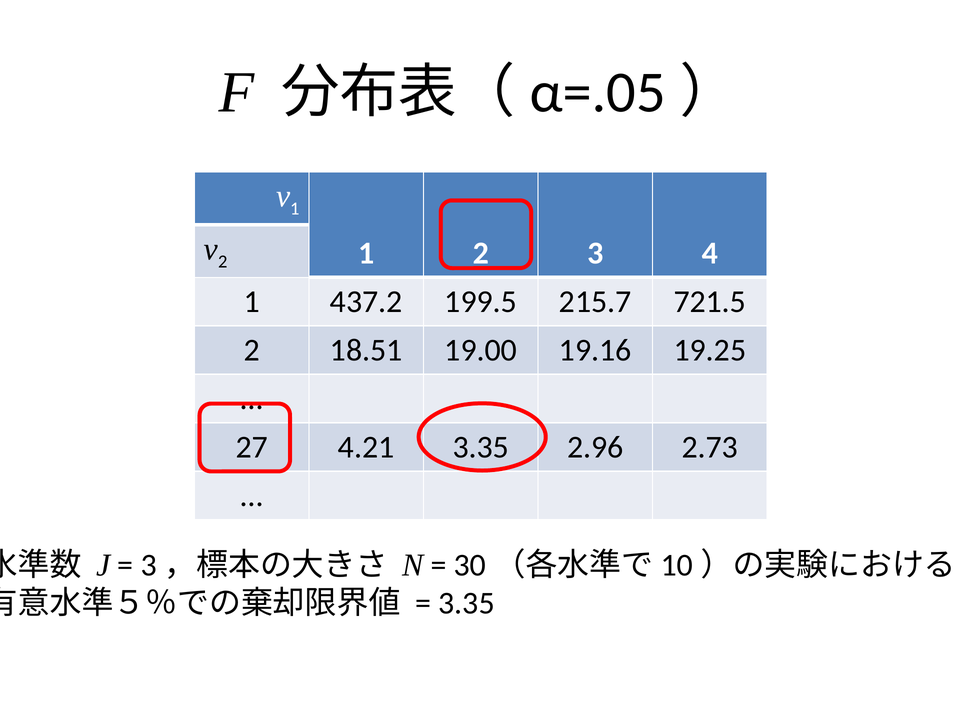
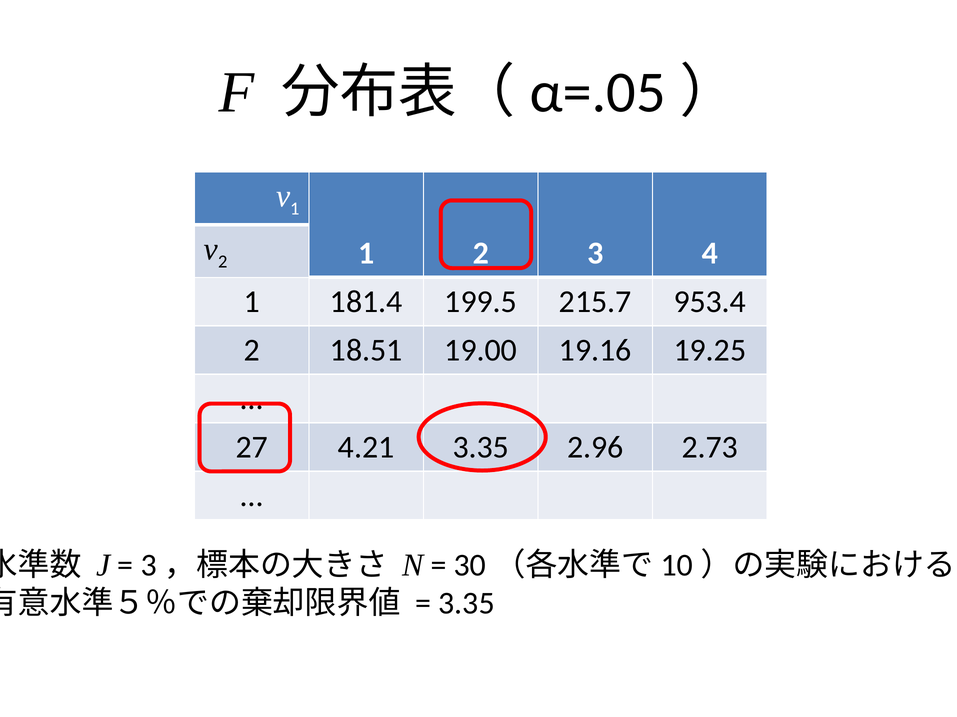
437.2: 437.2 -> 181.4 (366, 302)
721.5: 721.5 -> 953.4 (710, 302)
